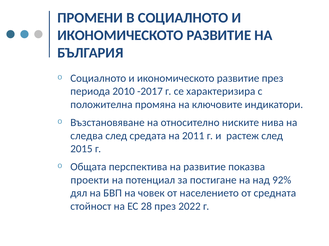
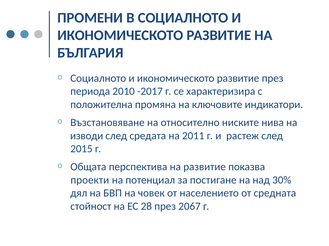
следва: следва -> изводи (87, 136)
92%: 92% -> 30% (282, 180)
2022: 2022 -> 2067 (190, 207)
